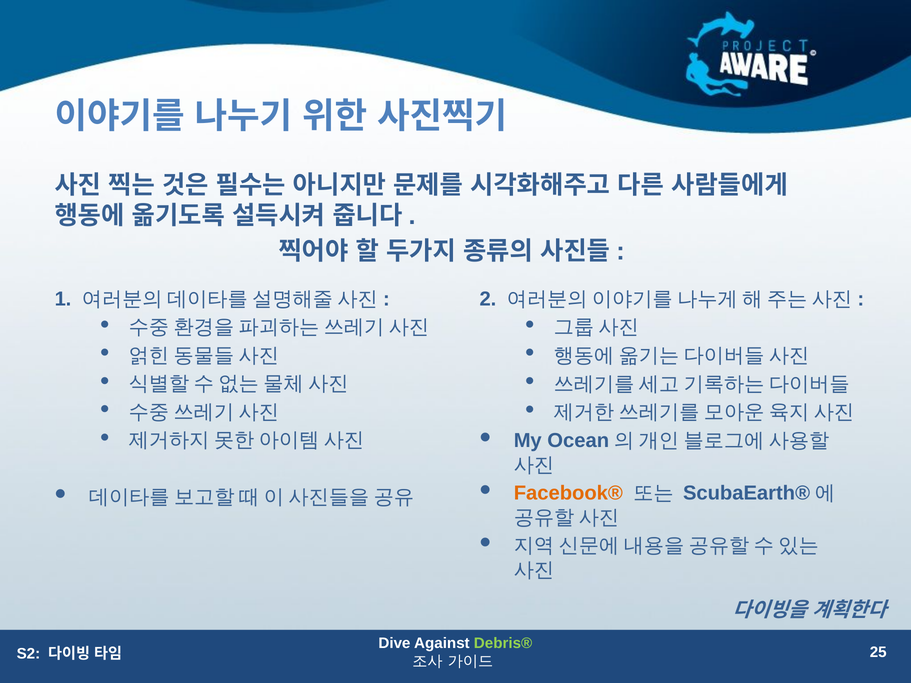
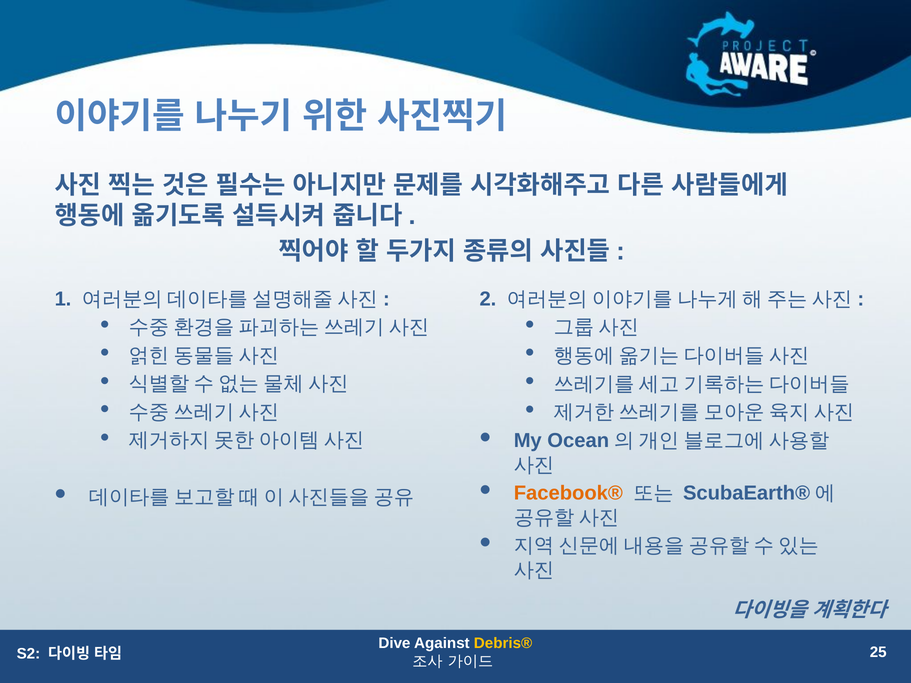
Debris® colour: light green -> yellow (503, 643)
